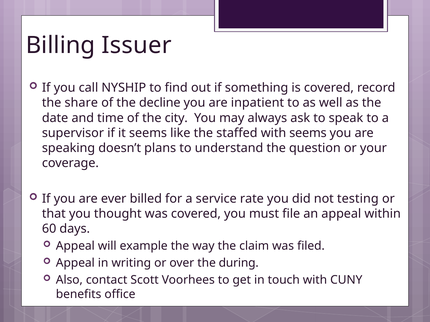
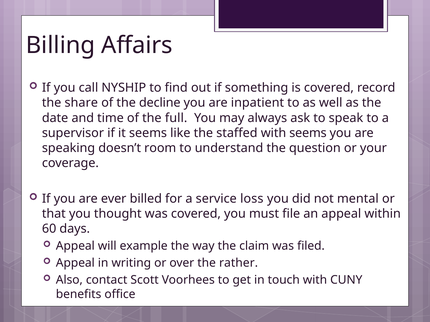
Issuer: Issuer -> Affairs (137, 46)
city: city -> full (176, 118)
plans: plans -> room (160, 148)
rate: rate -> loss (252, 199)
testing: testing -> mental (358, 199)
during: during -> rather (239, 263)
